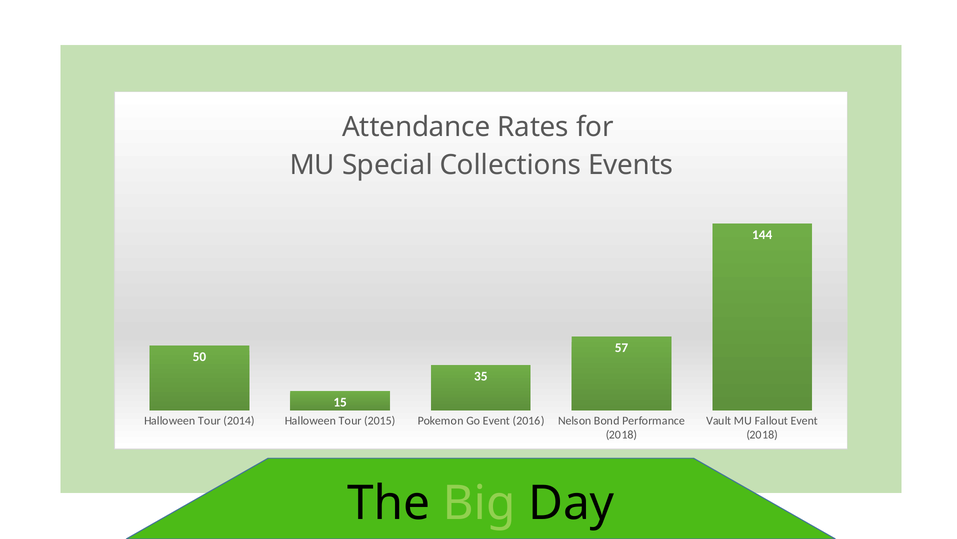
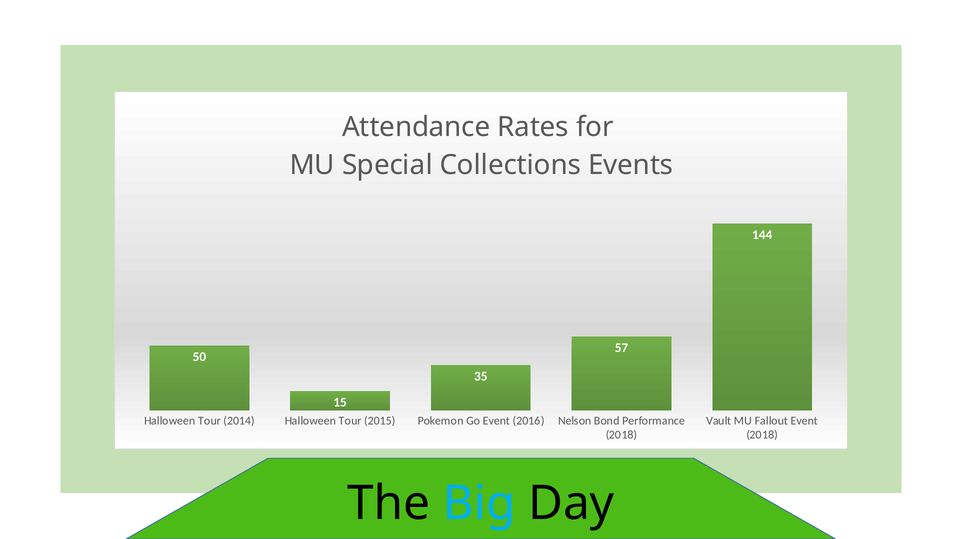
Big colour: light green -> light blue (479, 503)
